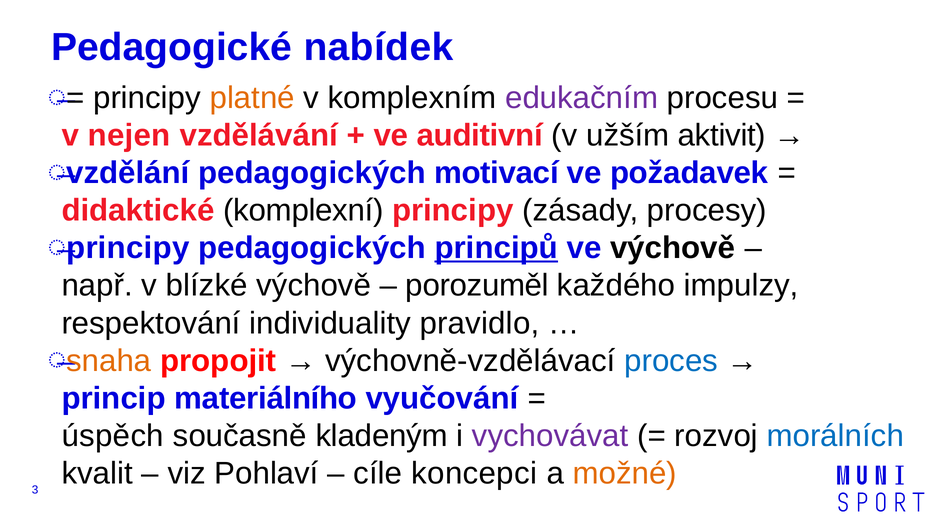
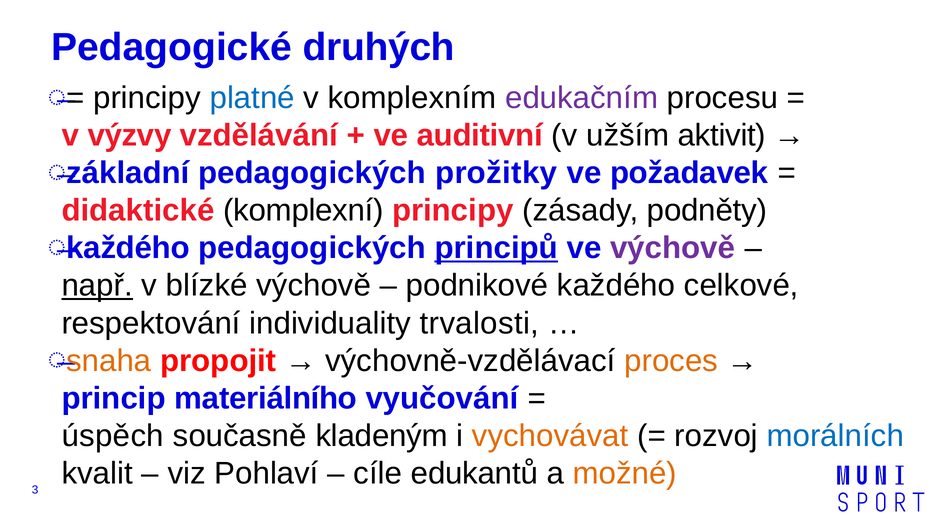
nabídek: nabídek -> druhých (379, 47)
platné colour: orange -> blue (252, 98)
nejen: nejen -> výzvy (129, 135)
vzdělání: vzdělání -> základní (128, 173)
motivací: motivací -> prožitky (496, 173)
procesy: procesy -> podněty (707, 210)
principy: principy -> každého (128, 248)
výchově colour: black -> purple (673, 248)
např underline: none -> present (97, 285)
porozuměl: porozuměl -> podnikové (477, 285)
impulzy: impulzy -> celkové (741, 285)
pravidlo: pravidlo -> trvalosti (479, 323)
proces colour: blue -> orange (671, 360)
vychovávat colour: purple -> orange (550, 436)
koncepci: koncepci -> edukantů (474, 473)
